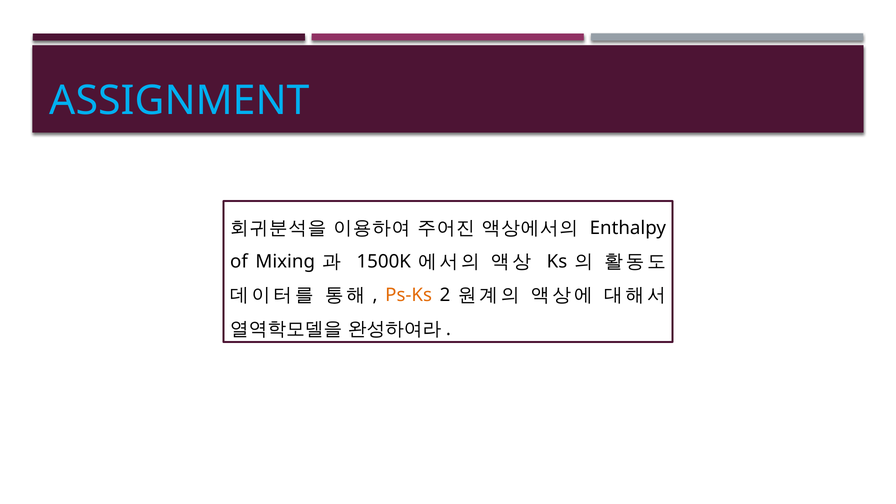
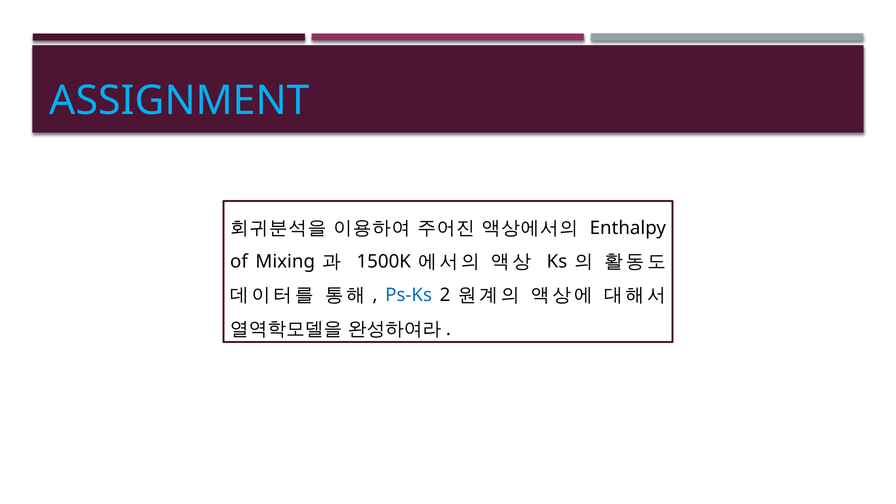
Ps-Ks colour: orange -> blue (409, 295)
